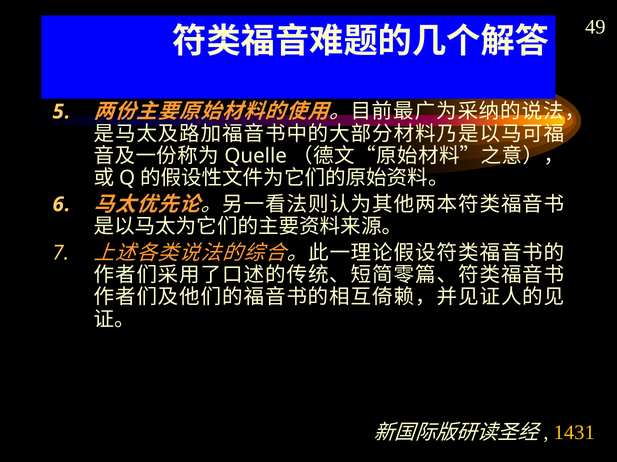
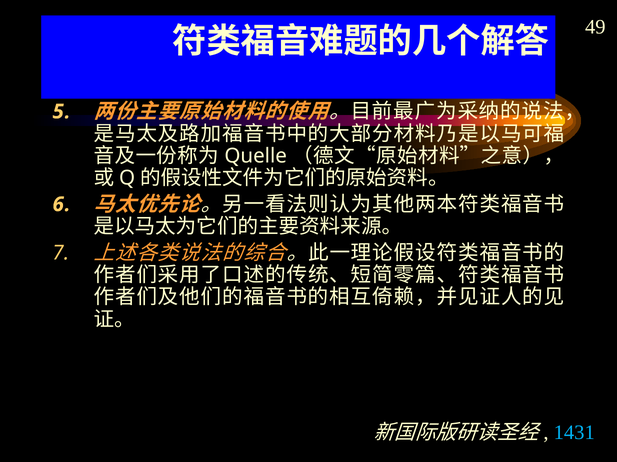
1431 colour: yellow -> light blue (574, 433)
